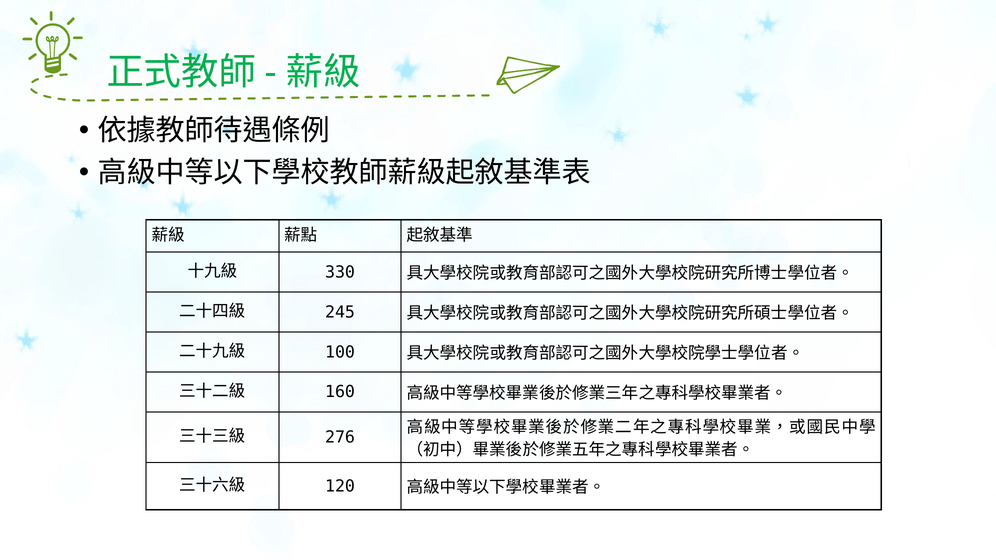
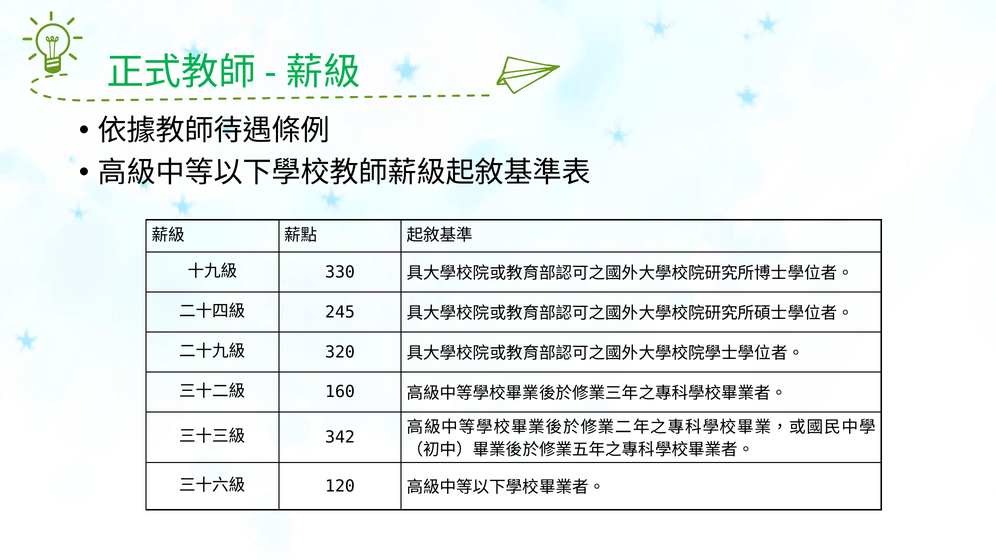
100: 100 -> 320 (340, 352)
276: 276 -> 342 (340, 437)
